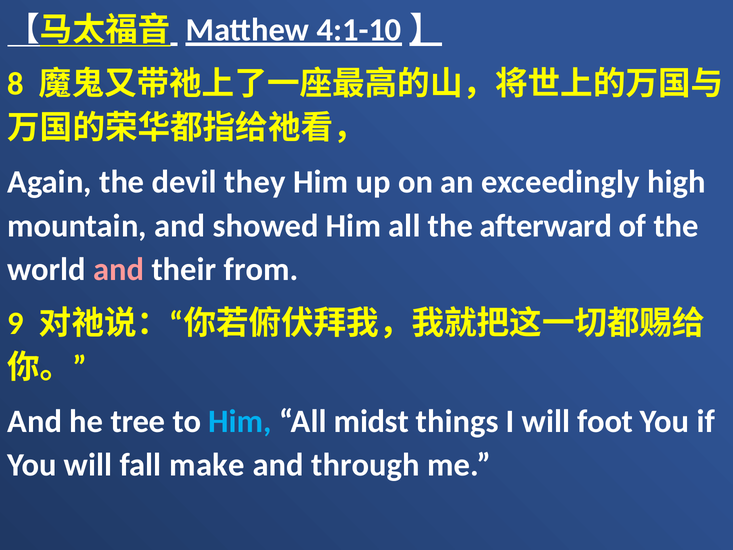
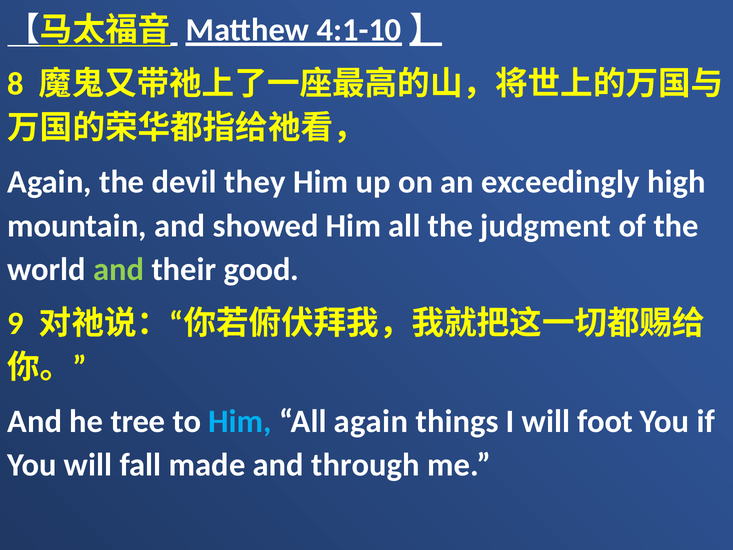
afterward: afterward -> judgment (546, 226)
and colour: pink -> light green (119, 269)
from: from -> good (261, 269)
All midst: midst -> again (371, 421)
make: make -> made (207, 465)
